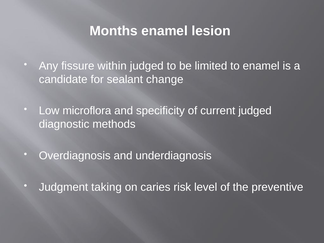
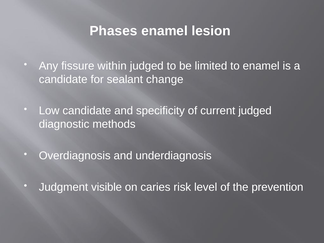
Months: Months -> Phases (113, 31)
Low microflora: microflora -> candidate (87, 111)
taking: taking -> visible (107, 187)
preventive: preventive -> prevention (277, 187)
